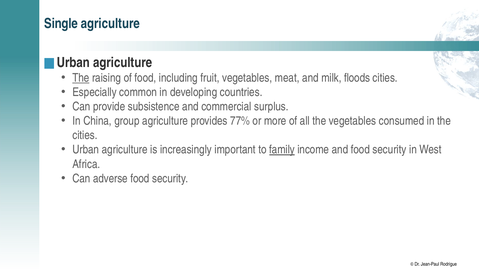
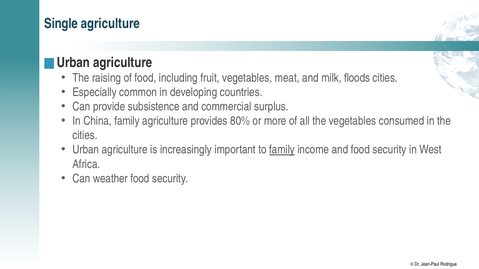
The underline: present -> none (81, 78)
China group: group -> family (127, 121)
77%: 77% -> 80% (240, 121)
adverse: adverse -> weather (110, 179)
